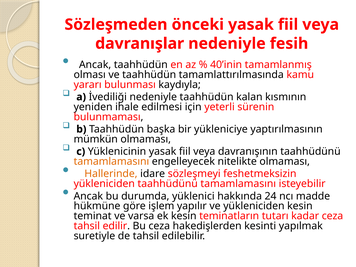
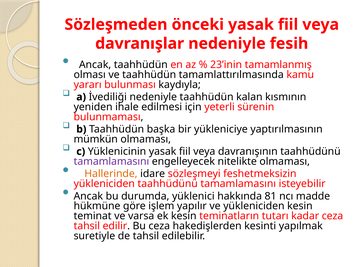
40’inin: 40’inin -> 23’inin (226, 65)
tamamlamasını colour: orange -> purple (111, 161)
24: 24 -> 81 (271, 196)
